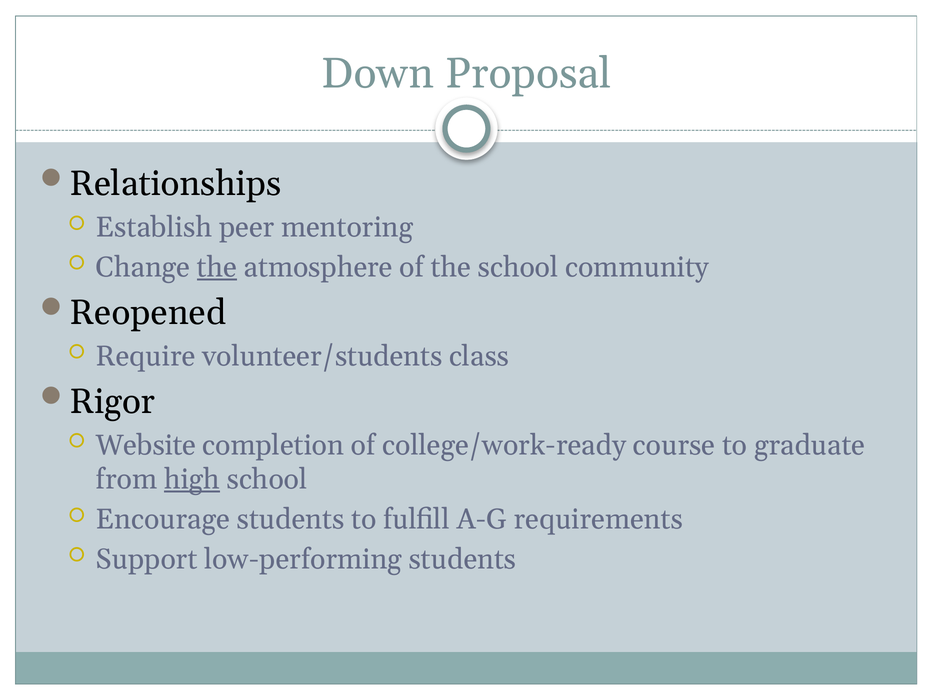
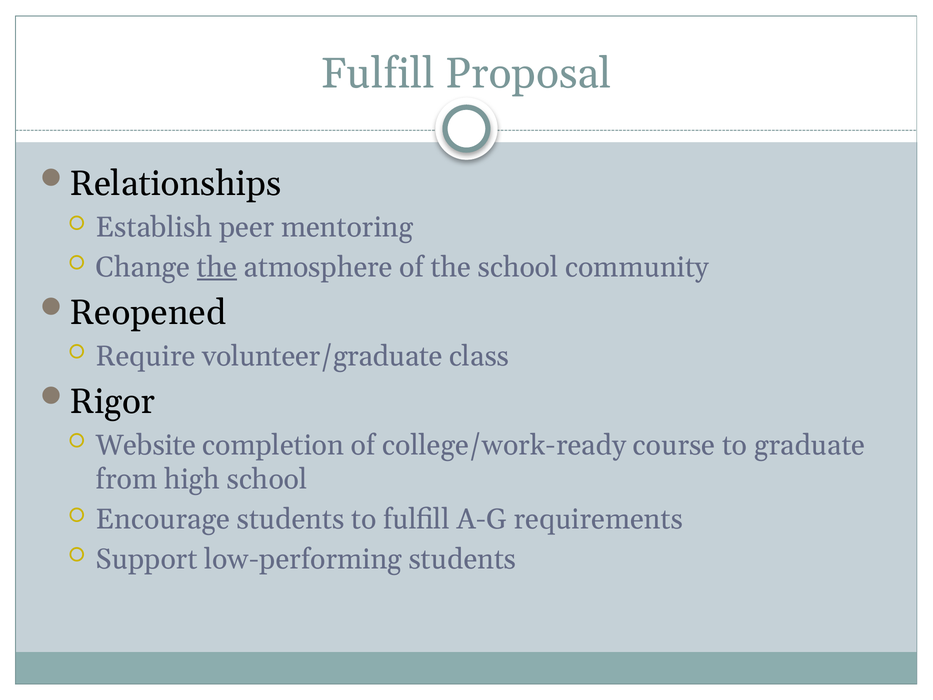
Down: Down -> Fulfill (378, 73)
volunteer/students: volunteer/students -> volunteer/graduate (322, 356)
high underline: present -> none (192, 479)
